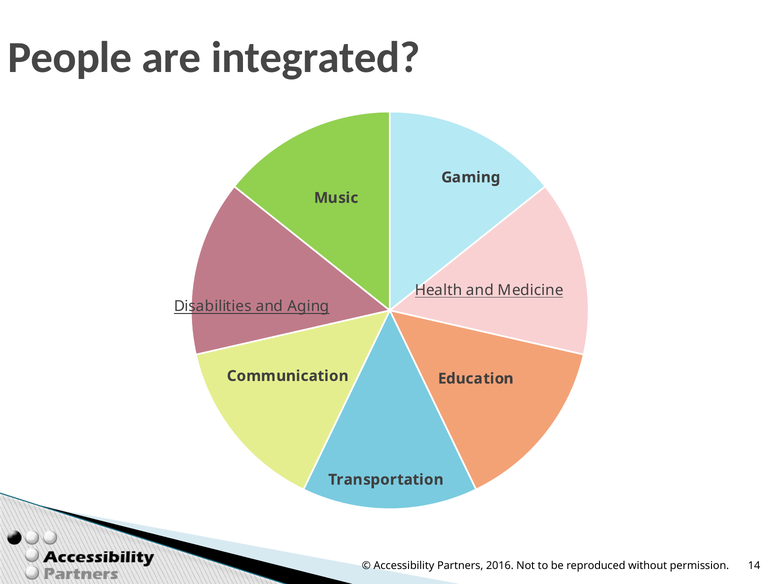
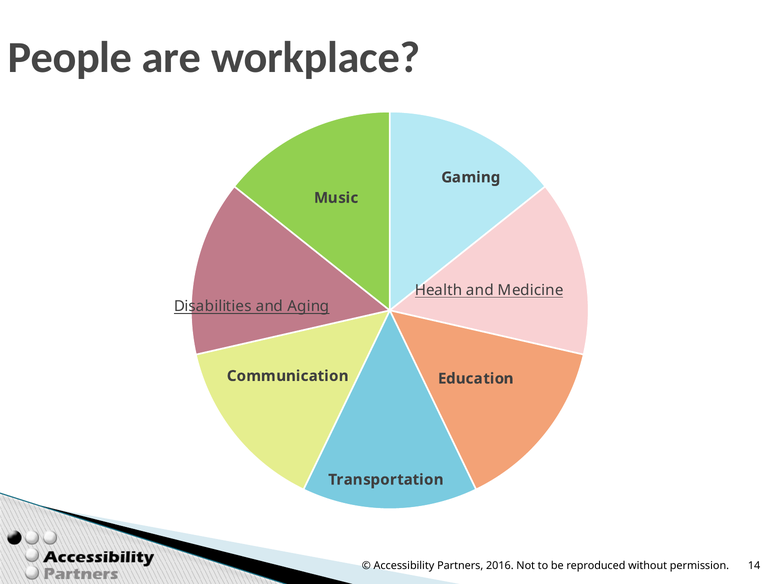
integrated: integrated -> workplace (316, 57)
